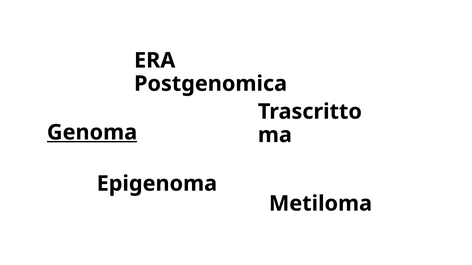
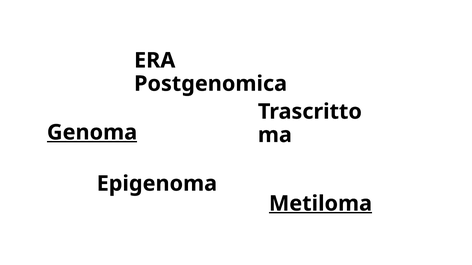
Metiloma underline: none -> present (320, 204)
